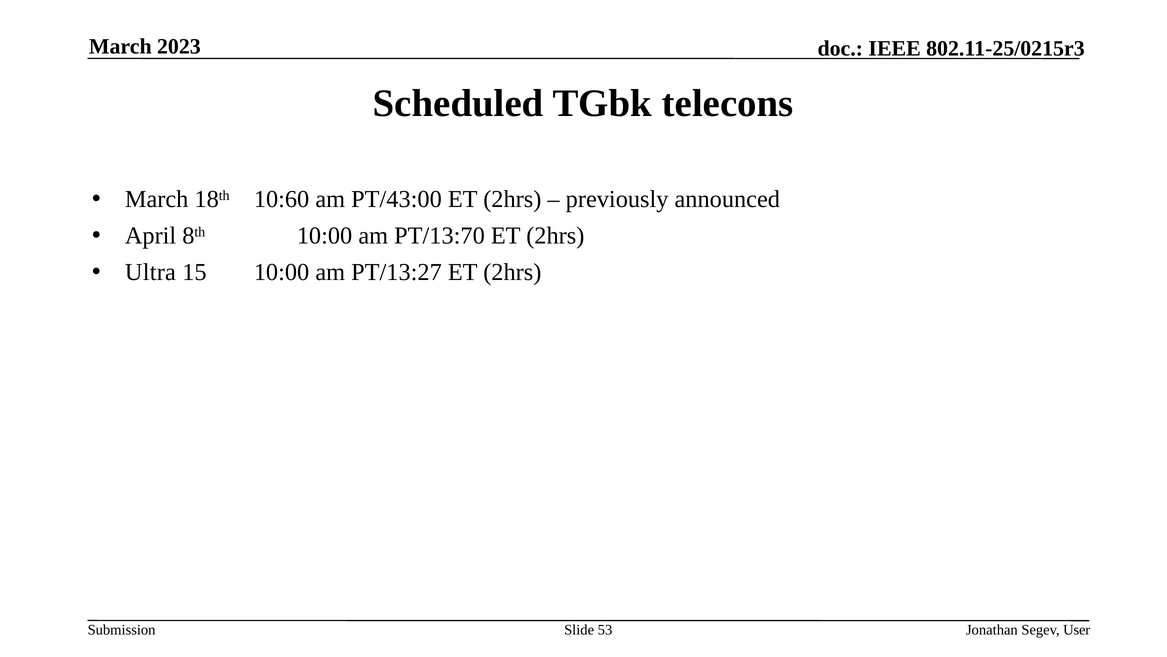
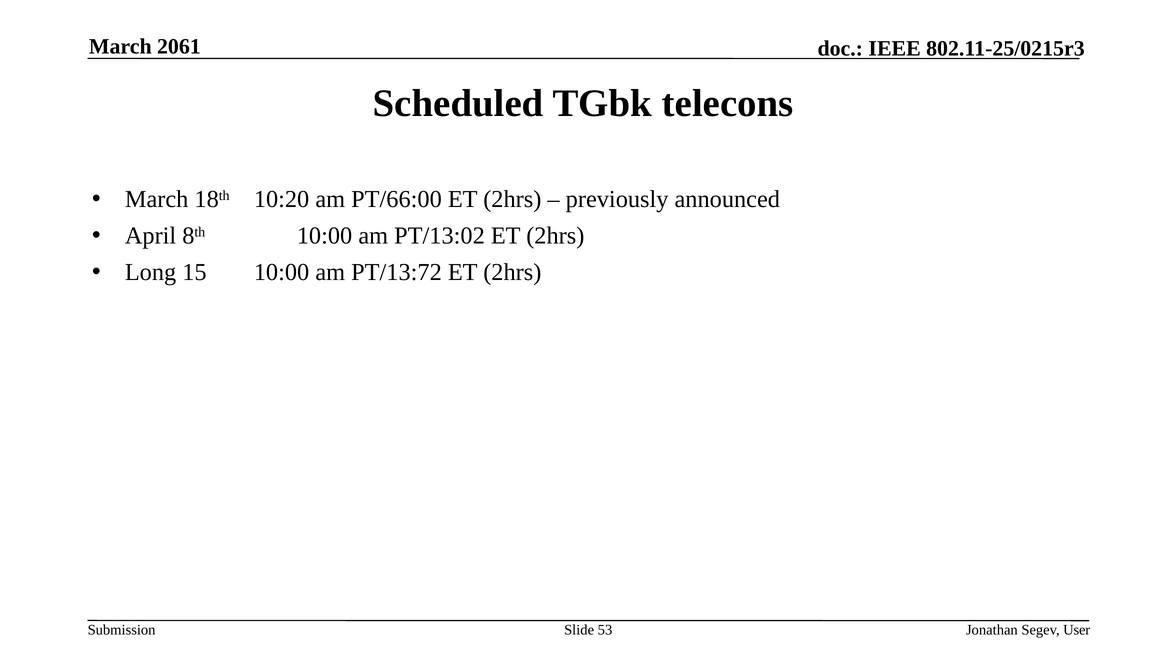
2023: 2023 -> 2061 (179, 46)
10:60: 10:60 -> 10:20 (282, 199)
PT/43:00: PT/43:00 -> PT/66:00 (396, 199)
PT/13:70: PT/13:70 -> PT/13:02 (439, 236)
Ultra: Ultra -> Long (151, 272)
PT/13:27: PT/13:27 -> PT/13:72 (396, 272)
